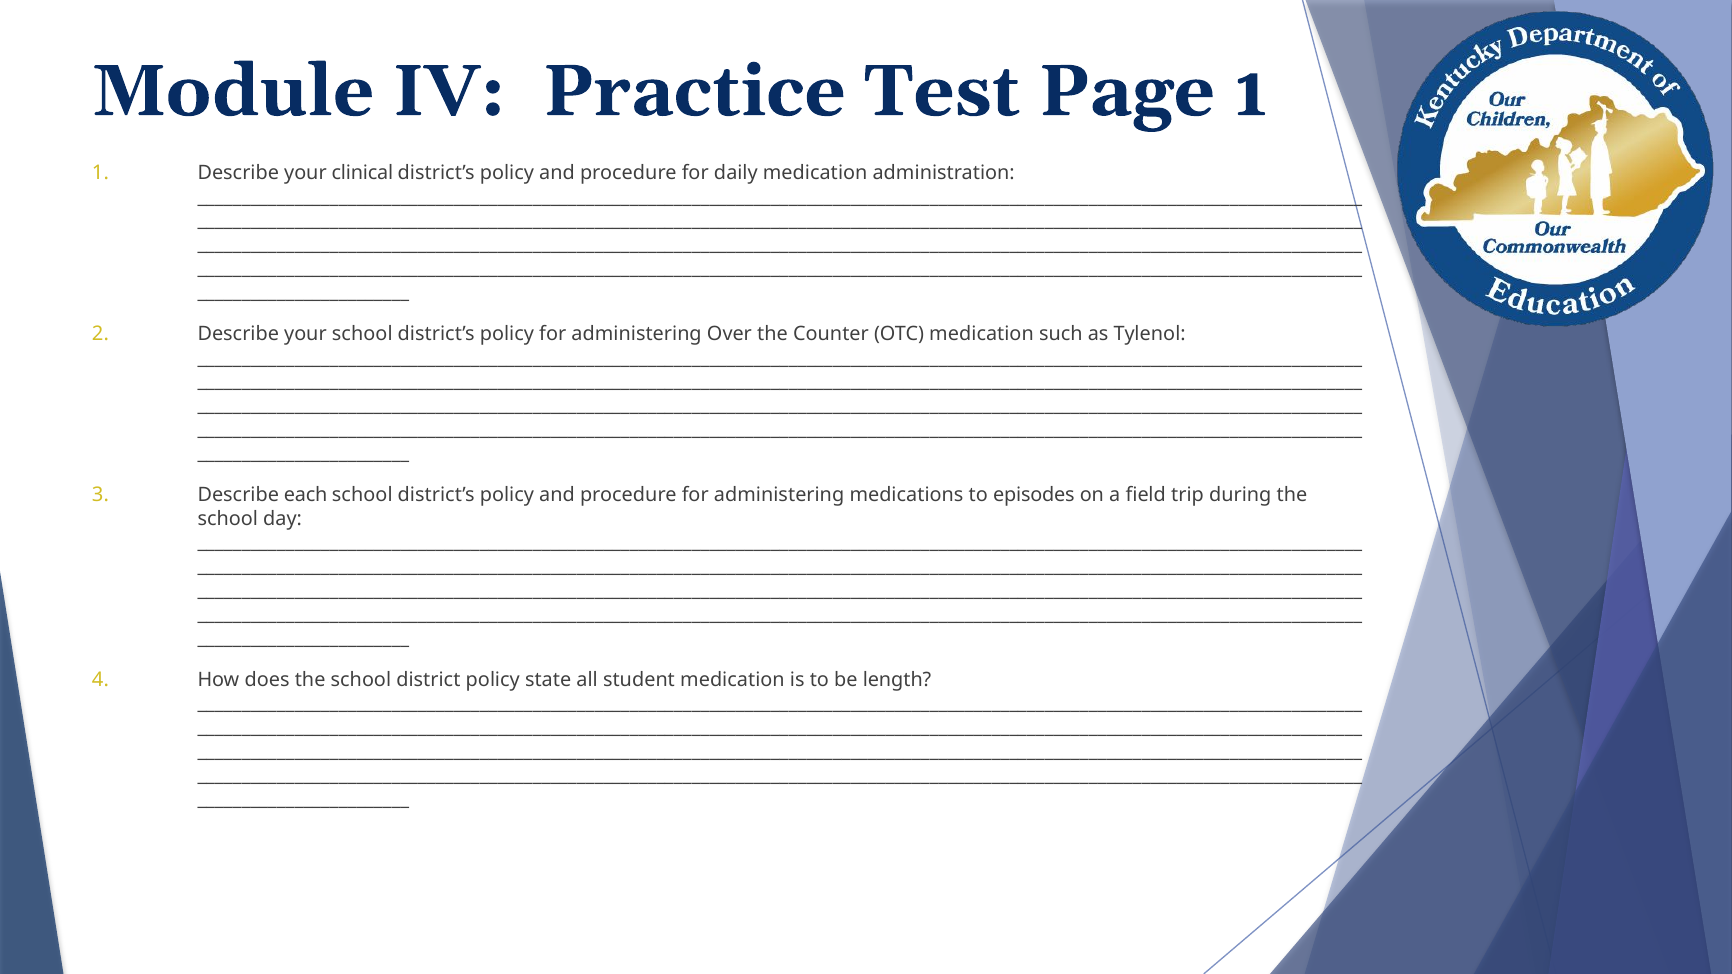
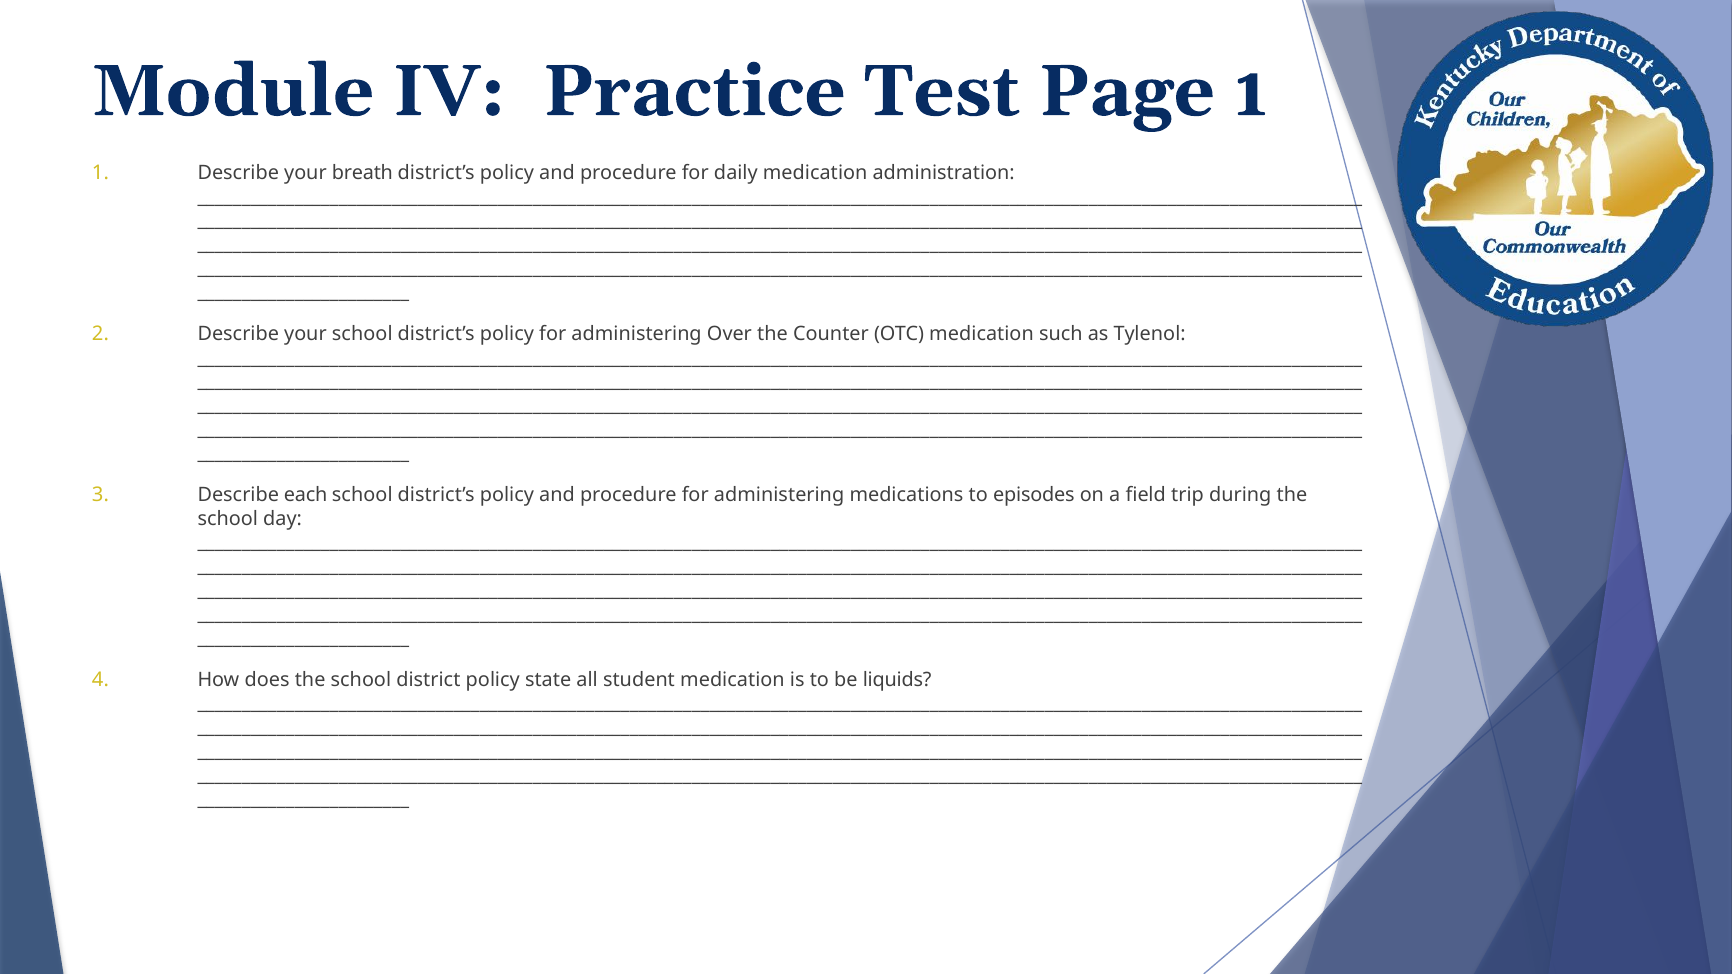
clinical: clinical -> breath (362, 173)
length: length -> liquids (897, 680)
